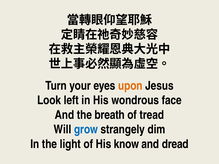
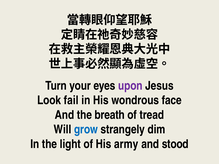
upon colour: orange -> purple (130, 86)
left: left -> fail (71, 100)
know: know -> army (126, 144)
dread: dread -> stood (175, 144)
